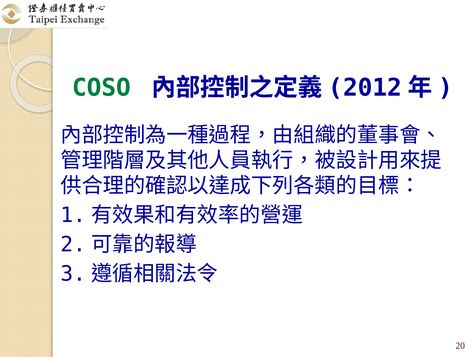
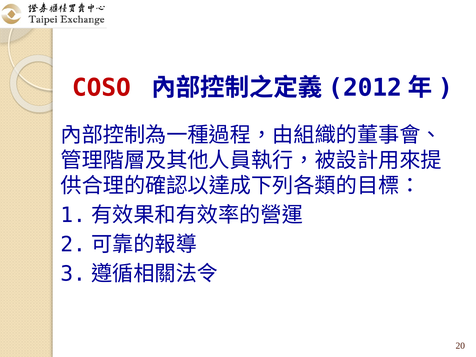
COSO colour: green -> red (101, 88)
